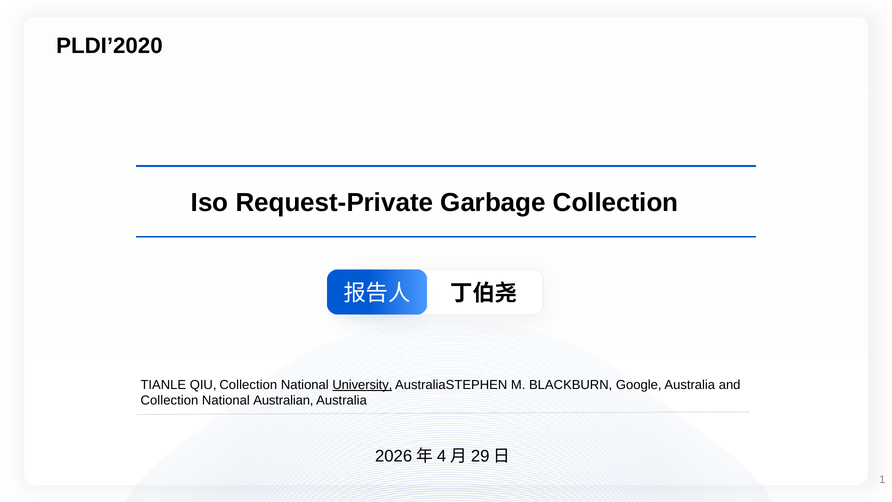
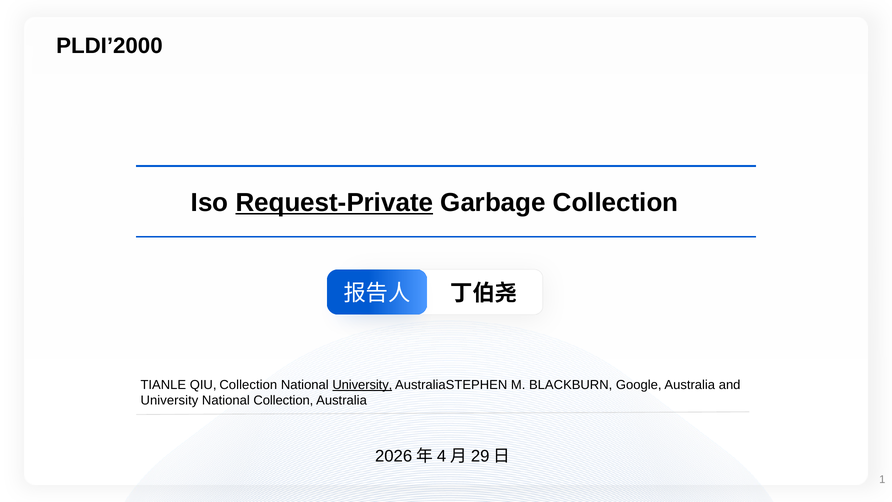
PLDI’2020: PLDI’2020 -> PLDI’2000 (109, 46)
Request-Private underline: none -> present (334, 202)
Collection: Collection -> University (169, 400)
National Australian: Australian -> Collection (283, 400)
